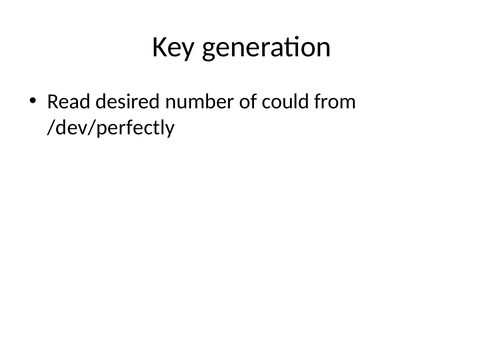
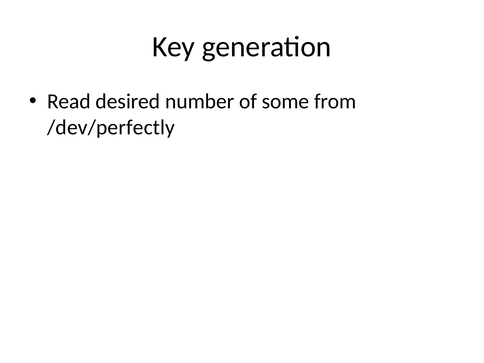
could: could -> some (286, 102)
